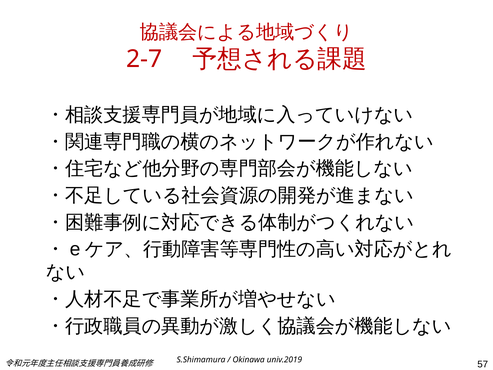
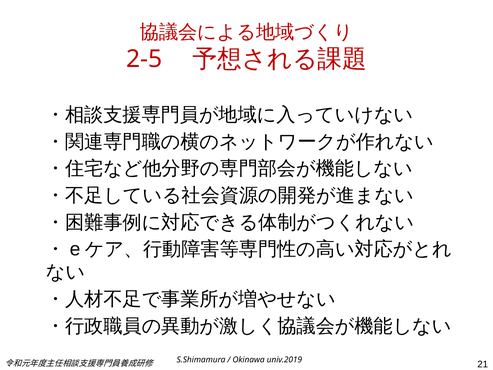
2-7: 2-7 -> 2-5 (144, 59)
57: 57 -> 21 (483, 364)
